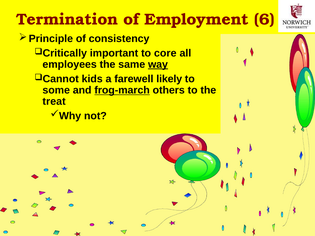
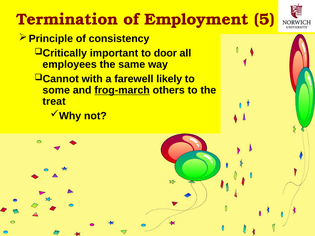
6: 6 -> 5 (264, 20)
core: core -> door (165, 53)
way underline: present -> none (158, 64)
kids: kids -> with (92, 79)
